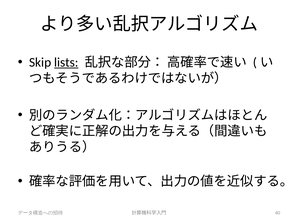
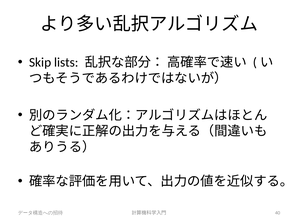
lists underline: present -> none (66, 63)
